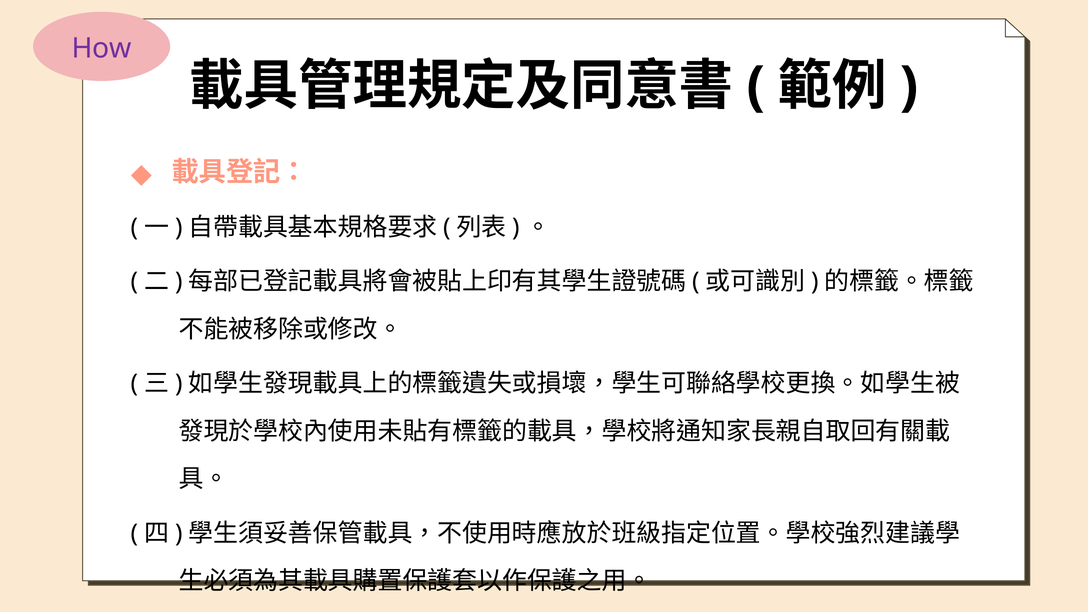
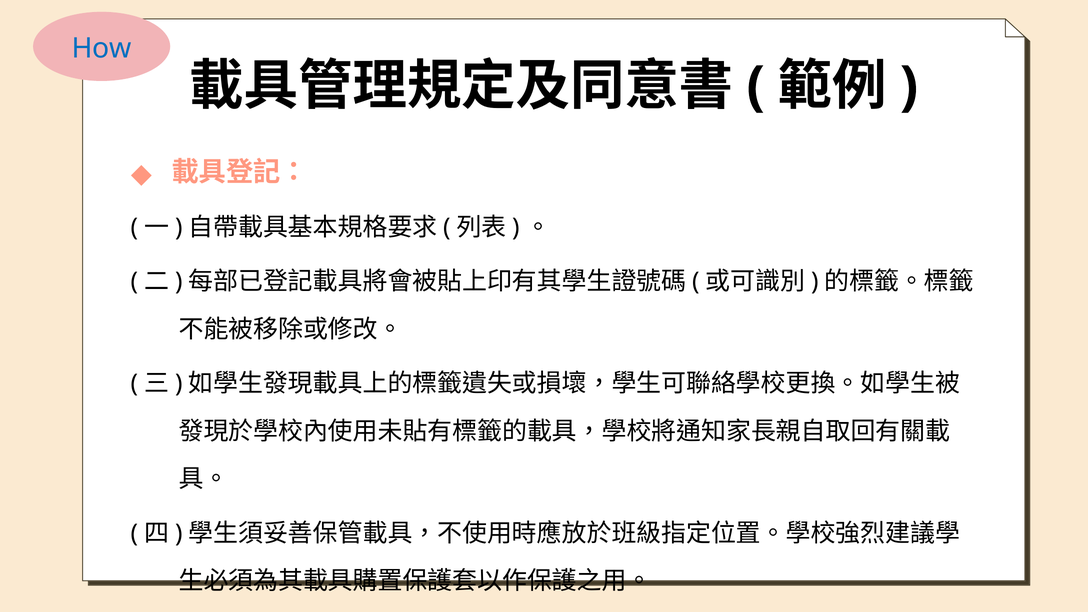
How colour: purple -> blue (102, 48)
